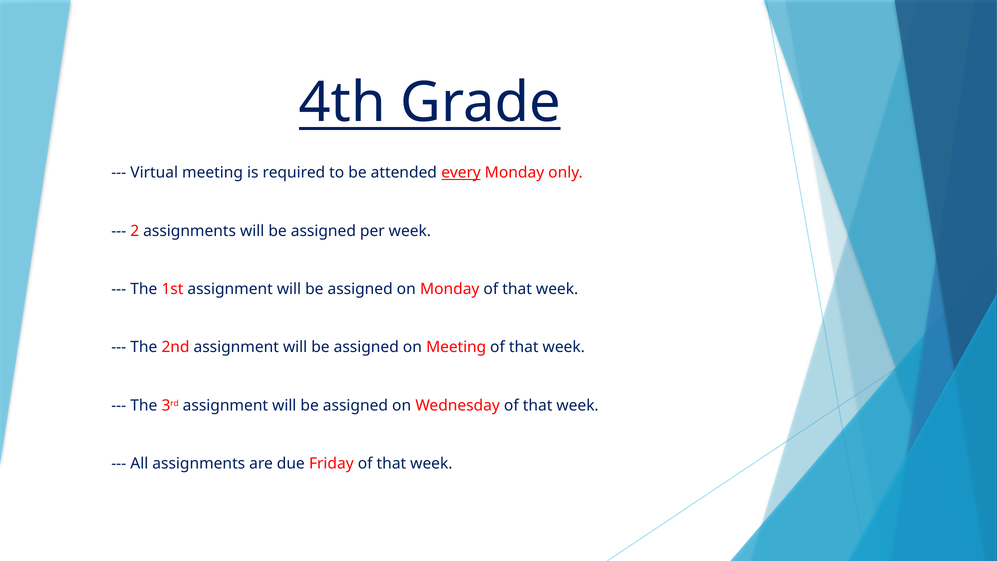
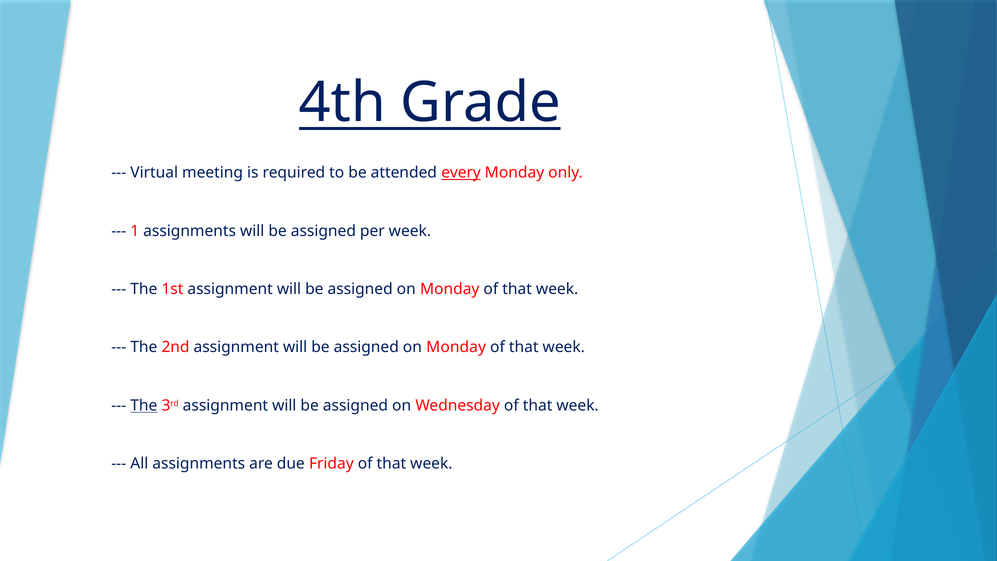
2: 2 -> 1 (135, 231)
Meeting: Meeting -> Monday (456, 347)
The underline: none -> present (144, 405)
